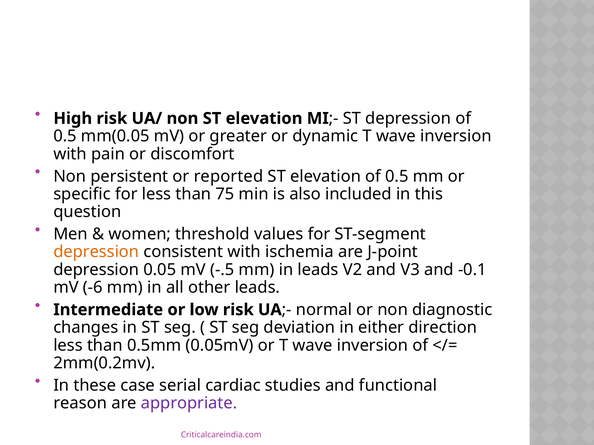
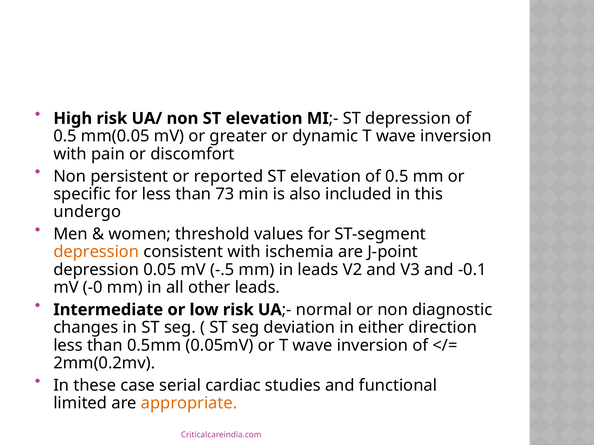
75: 75 -> 73 (225, 194)
question: question -> undergo (87, 212)
-6: -6 -> -0 (93, 288)
reason: reason -> limited (80, 404)
appropriate colour: purple -> orange (189, 404)
